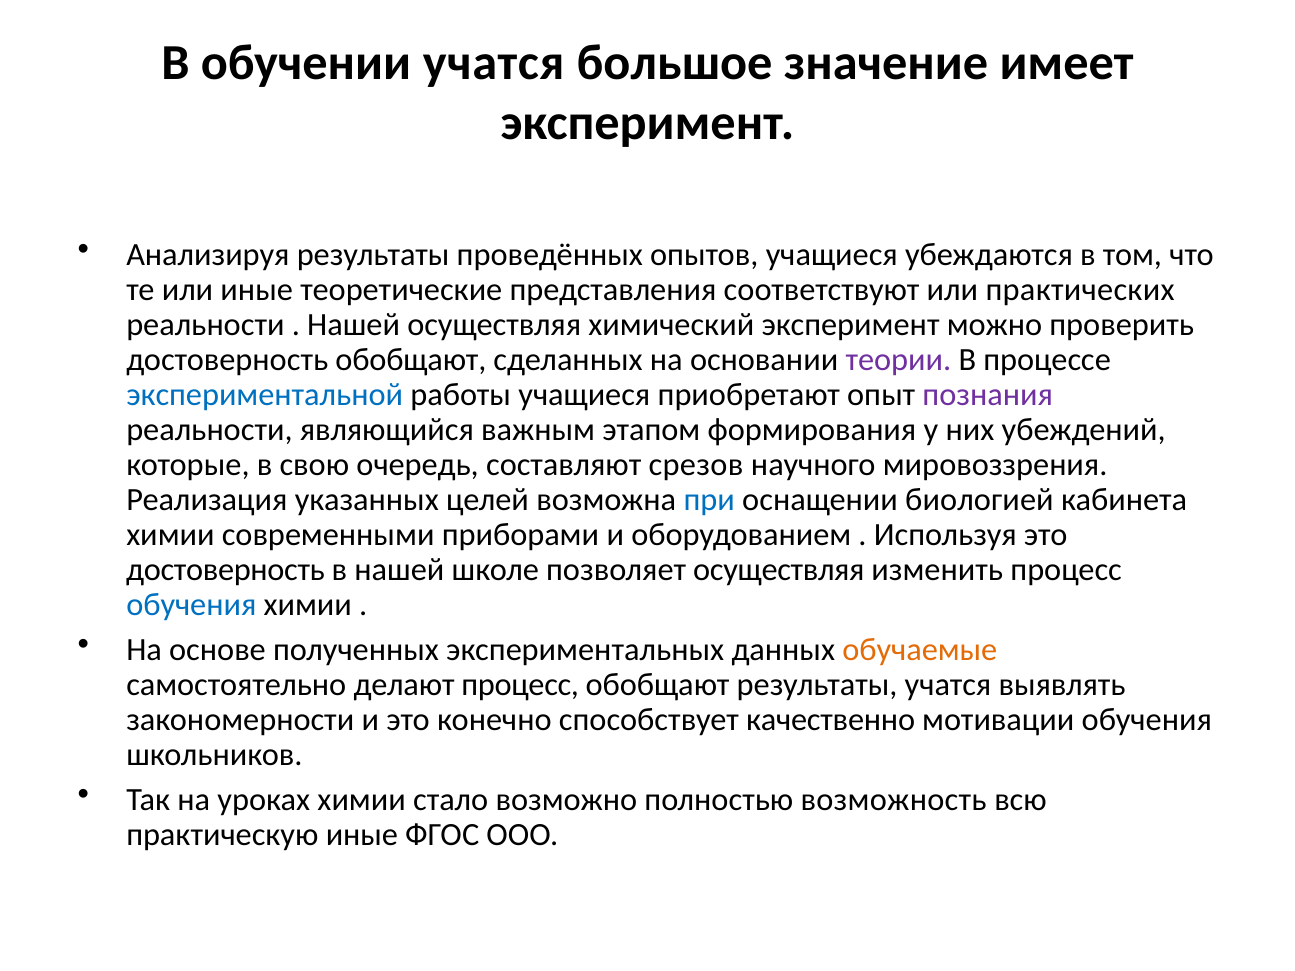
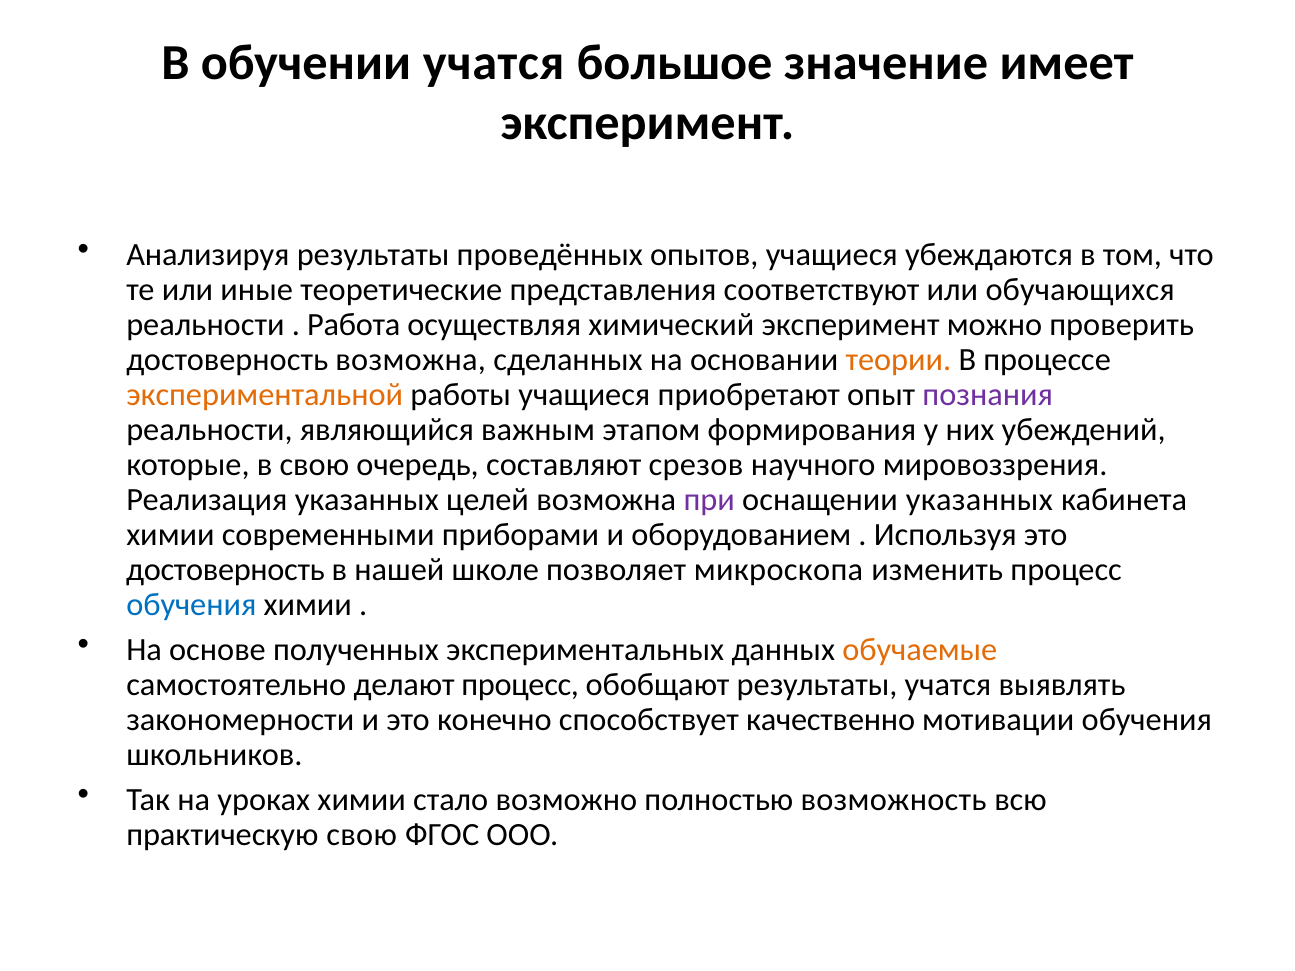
практических: практических -> обучающихся (1080, 290)
Нашей: Нашей -> Работа (354, 325)
достоверность обобщают: обобщают -> возможна (411, 360)
теории colour: purple -> orange (898, 360)
экспериментальной colour: blue -> orange (265, 395)
при colour: blue -> purple (709, 500)
оснащении биологией: биологией -> указанных (979, 500)
позволяет осуществляя: осуществляя -> микроскопа (779, 570)
практическую иные: иные -> свою (362, 835)
